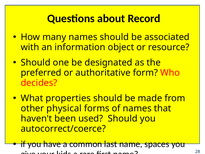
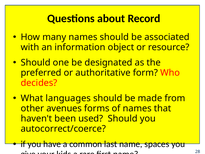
properties: properties -> languages (68, 98)
physical: physical -> avenues (64, 108)
